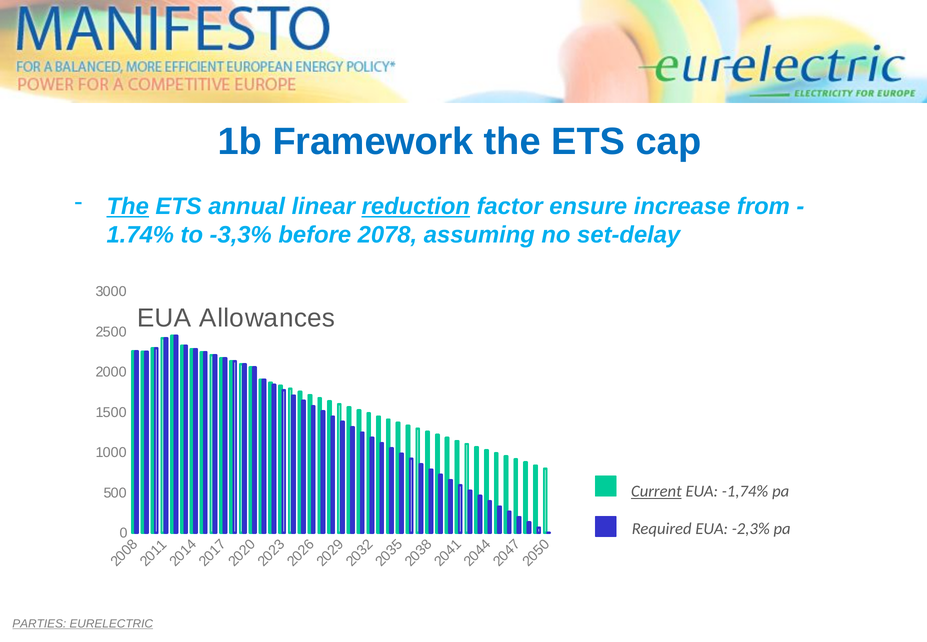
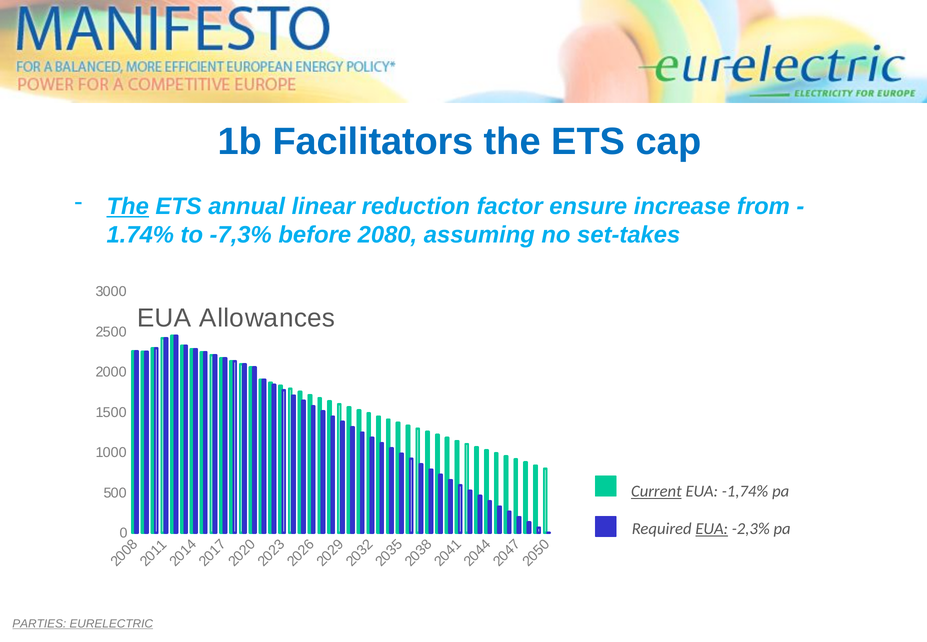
Framework: Framework -> Facilitators (373, 142)
reduction underline: present -> none (416, 206)
-3,3%: -3,3% -> -7,3% (241, 235)
2078: 2078 -> 2080 (387, 235)
set-delay: set-delay -> set-takes (629, 235)
EUA underline: none -> present (712, 529)
